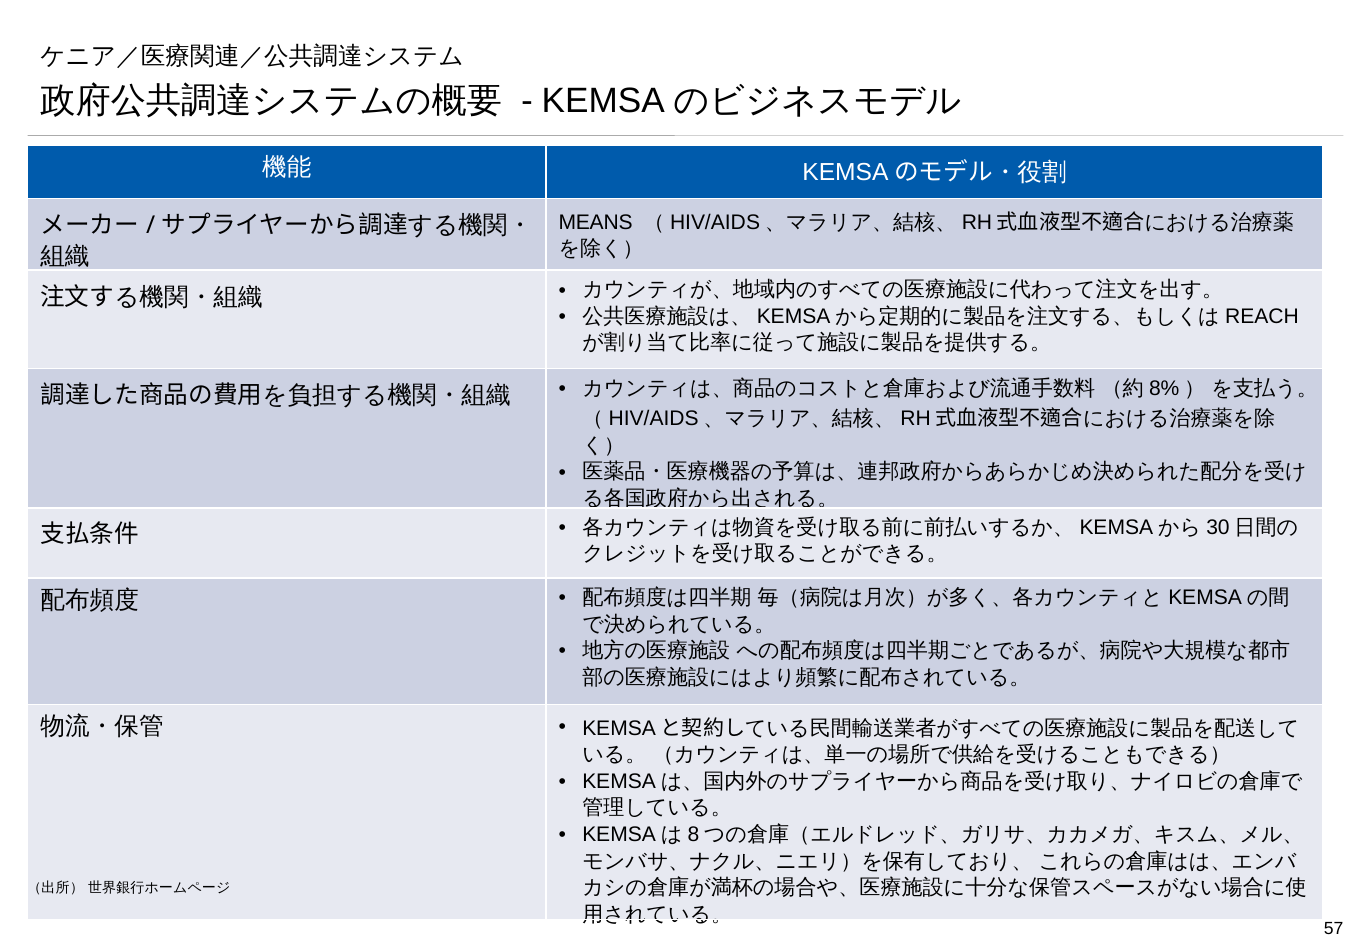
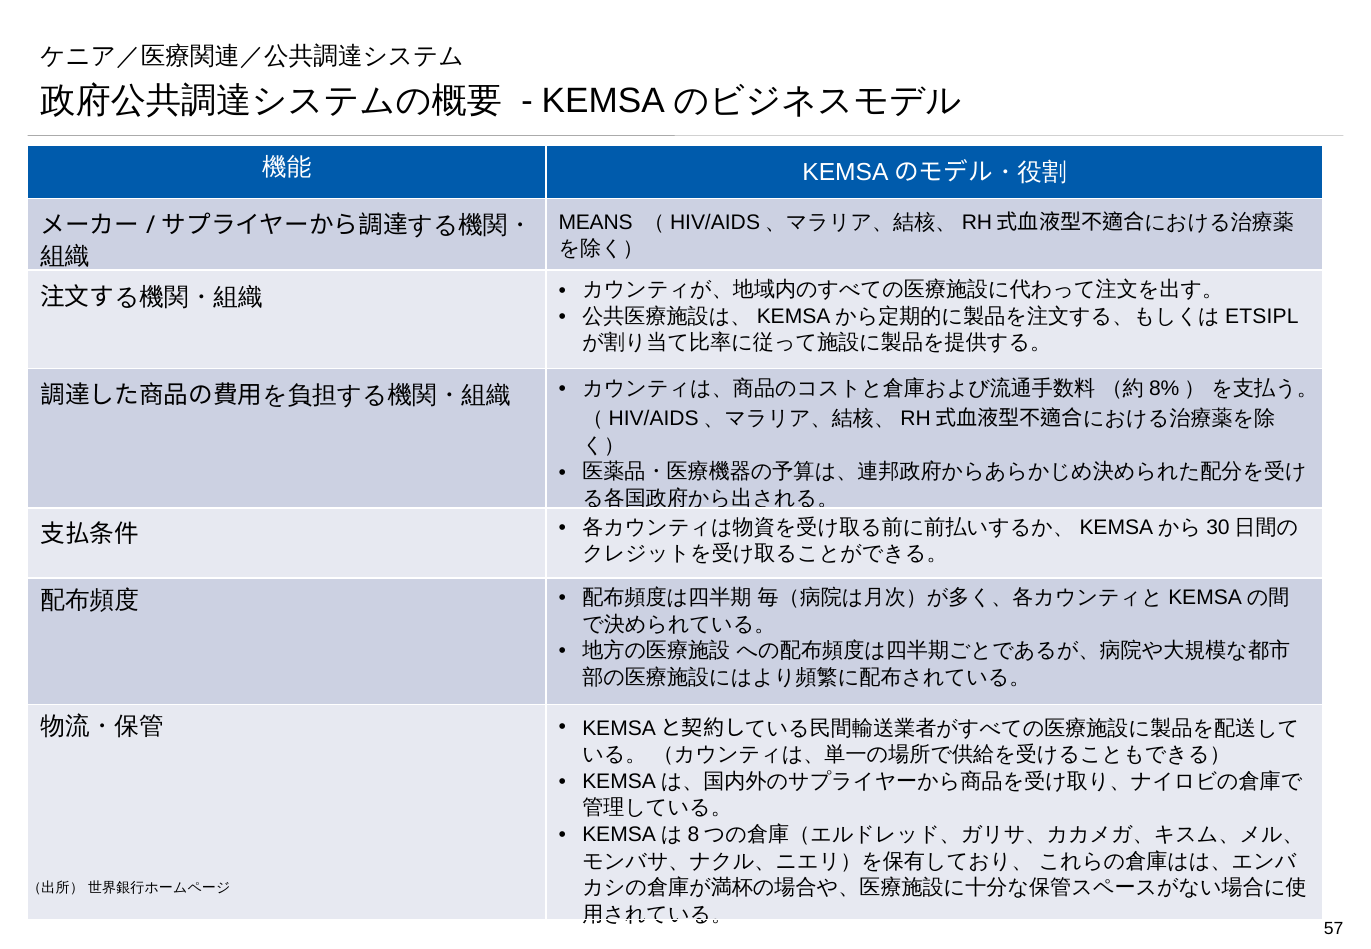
REACH: REACH -> ETSIPL (1262, 316)
